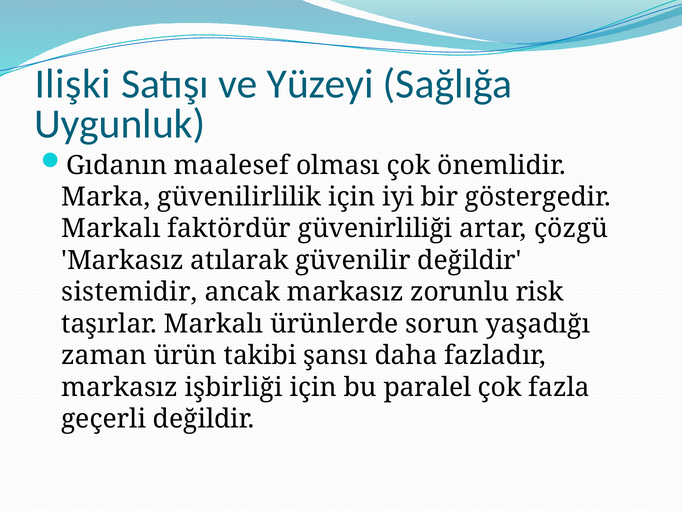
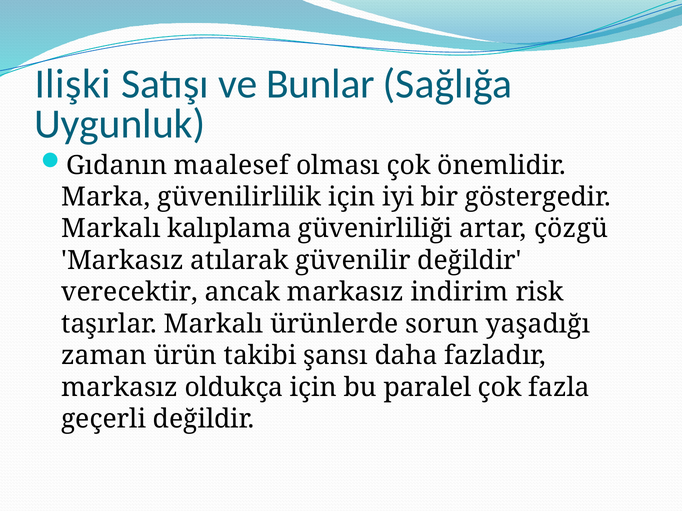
Yüzeyi: Yüzeyi -> Bunlar (320, 84)
faktördür: faktördür -> kalıplama (229, 229)
sistemidir: sistemidir -> verecektir (130, 292)
zorunlu: zorunlu -> indirim (459, 292)
işbirliği: işbirliği -> oldukça (234, 388)
